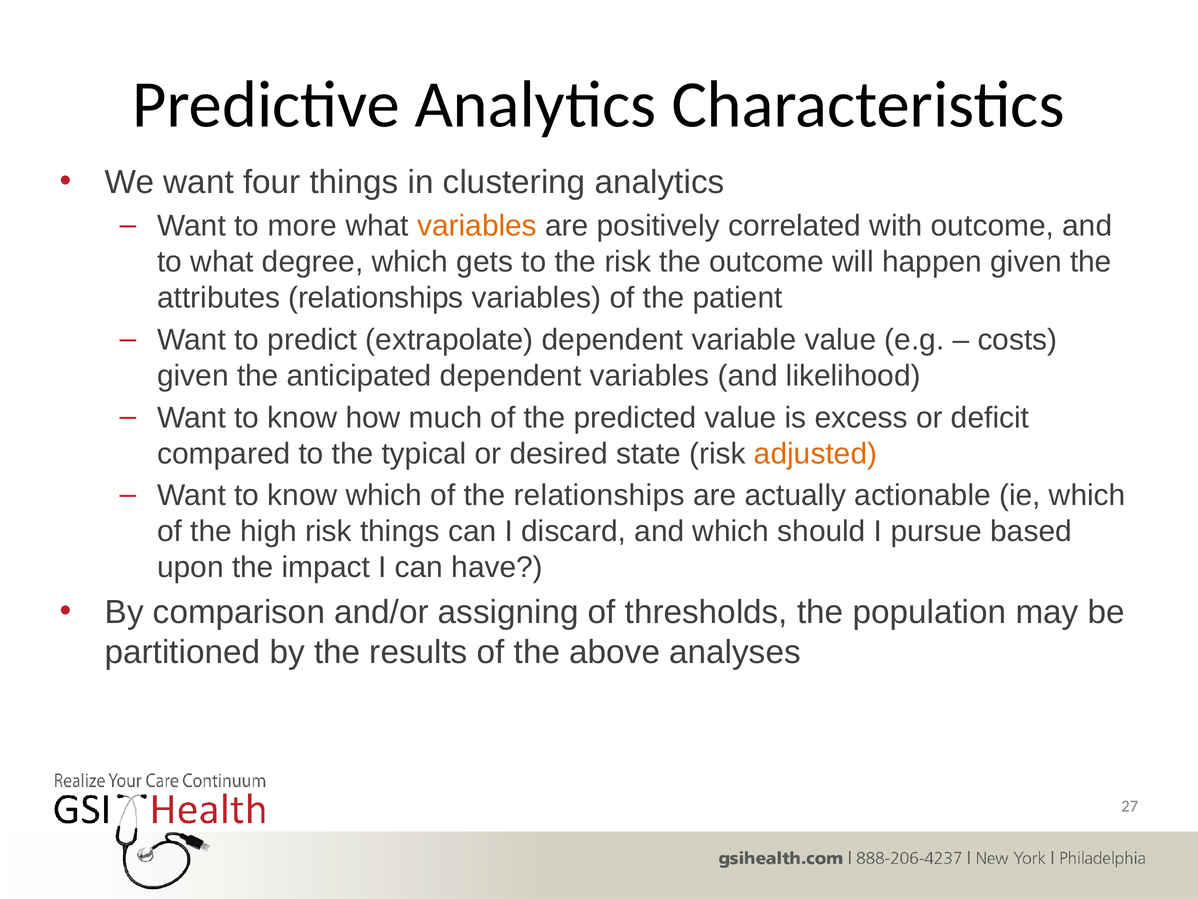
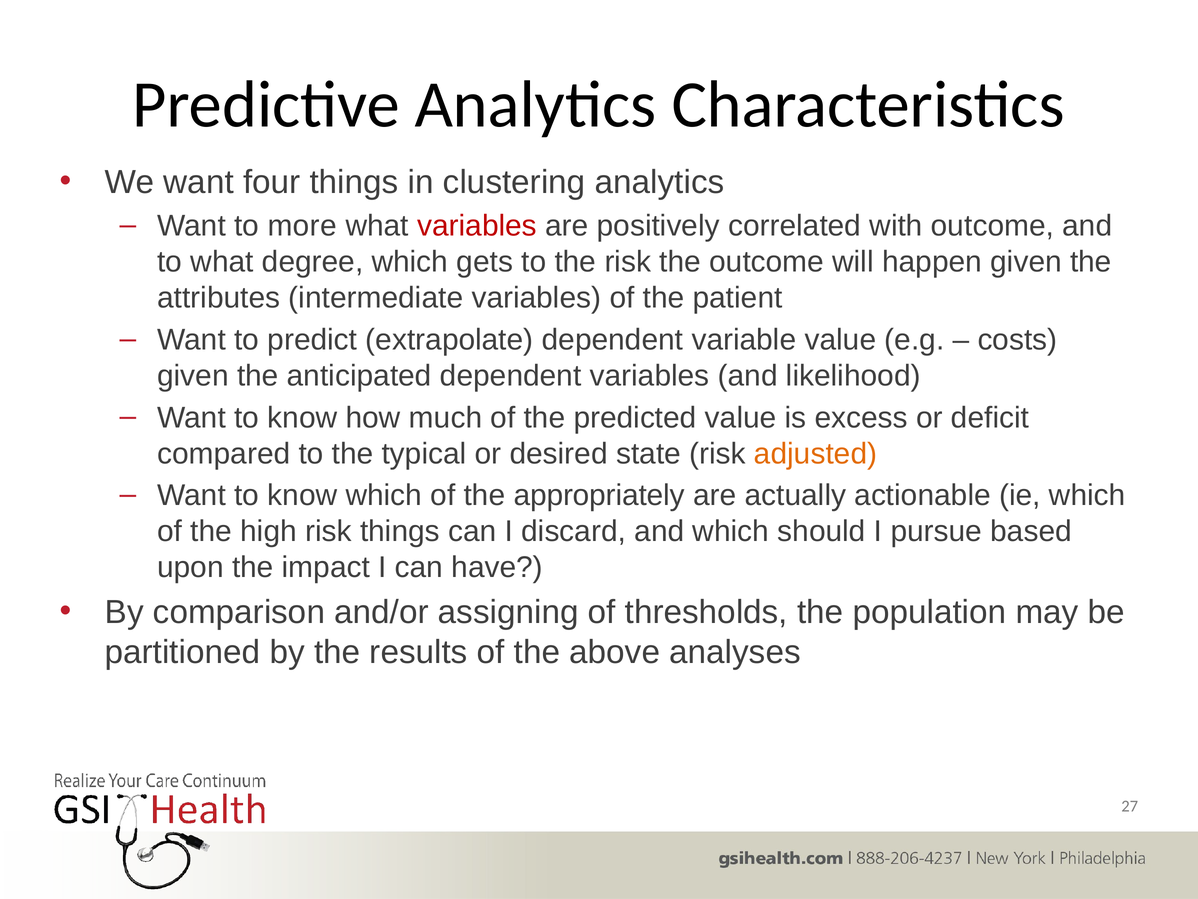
variables colour: orange -> red (477, 226)
attributes relationships: relationships -> intermediate (376, 298)
the relationships: relationships -> appropriately (599, 495)
